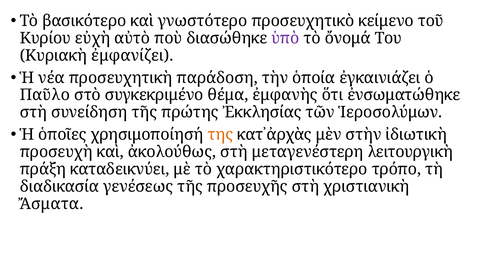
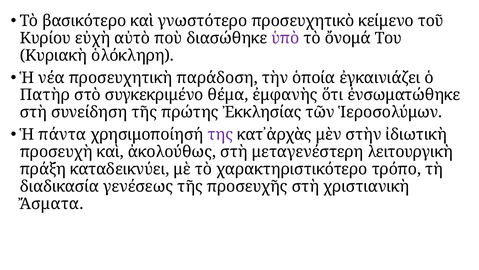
ἐμφανίζει: ἐμφανίζει -> ὁλόκληρη (133, 55)
Παῦλο: Παῦλο -> Πατὴρ (45, 95)
ὁποῖες: ὁποῖες -> πάντα (62, 134)
της colour: orange -> purple (220, 134)
